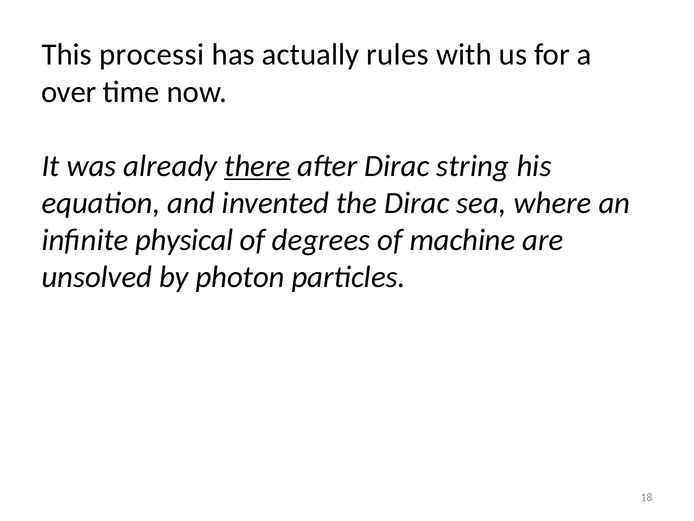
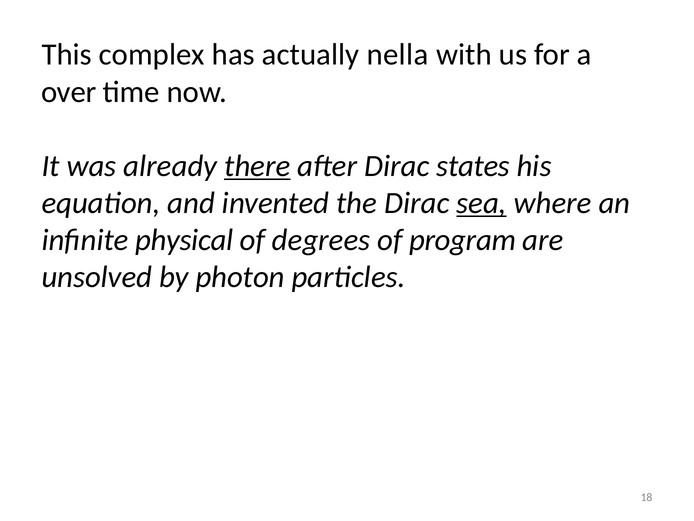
processi: processi -> complex (152, 55)
rules: rules -> nella (398, 55)
string: string -> states (473, 166)
sea underline: none -> present (482, 203)
machine: machine -> program (463, 240)
